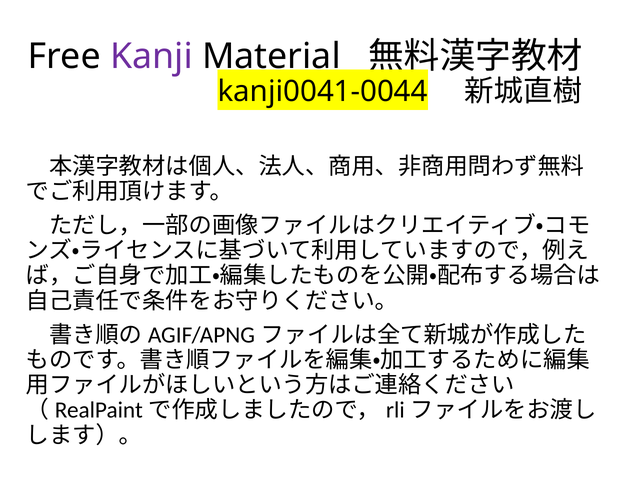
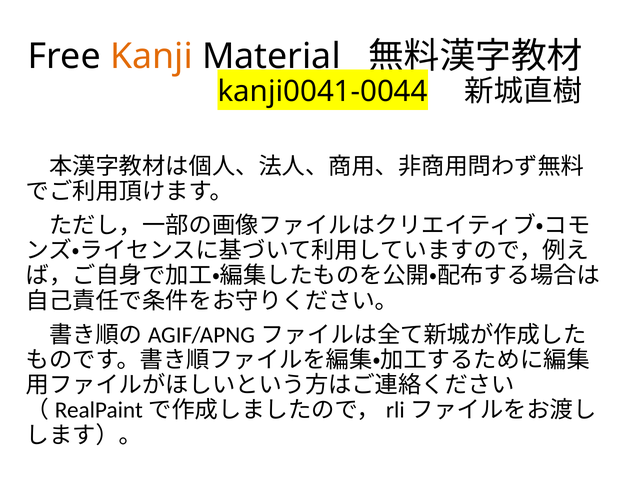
Kanji colour: purple -> orange (151, 56)
